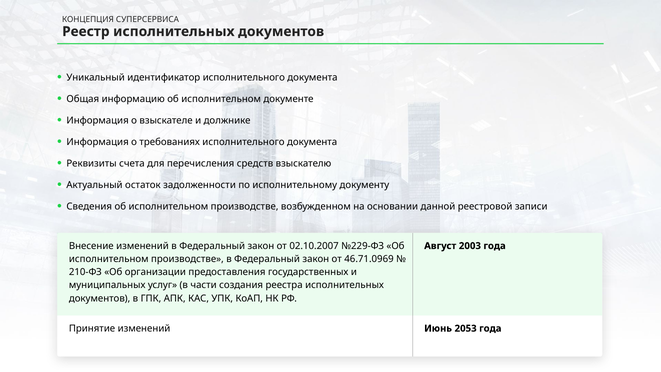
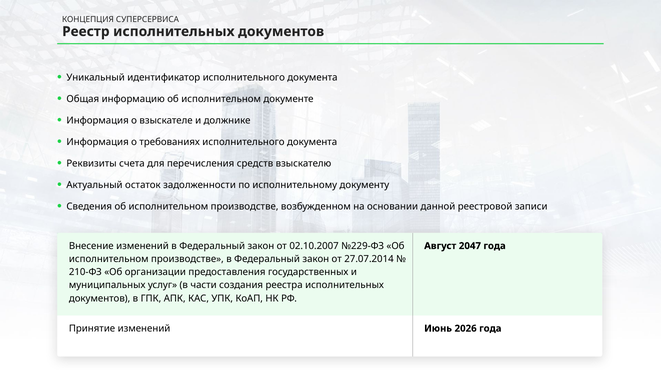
2003: 2003 -> 2047 (470, 246)
46.71.0969: 46.71.0969 -> 27.07.2014 (369, 259)
2053: 2053 -> 2026 (466, 328)
